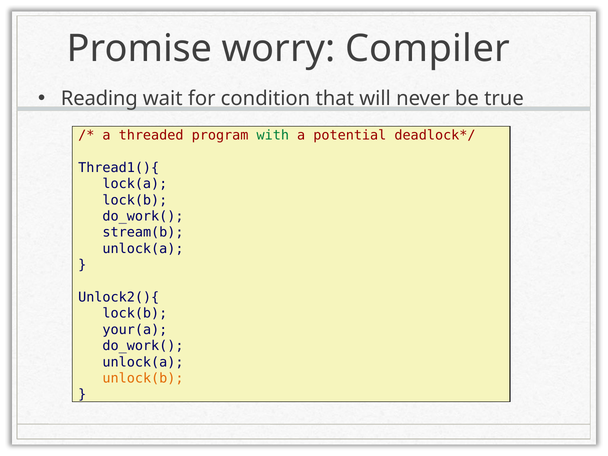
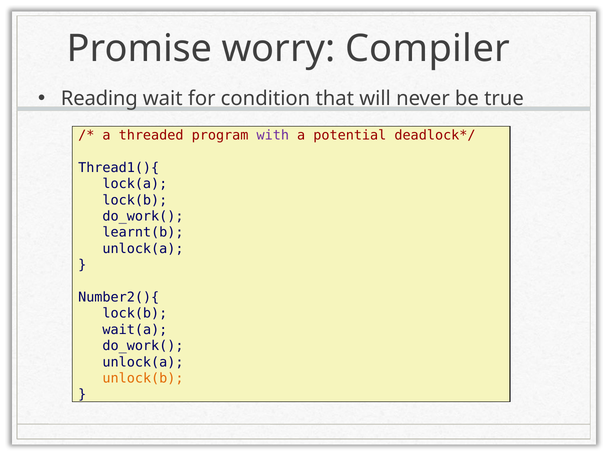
with colour: green -> purple (273, 135)
stream(b: stream(b -> learnt(b (143, 232)
Unlock2(){: Unlock2(){ -> Number2(){ (119, 297)
your(a: your(a -> wait(a (135, 330)
